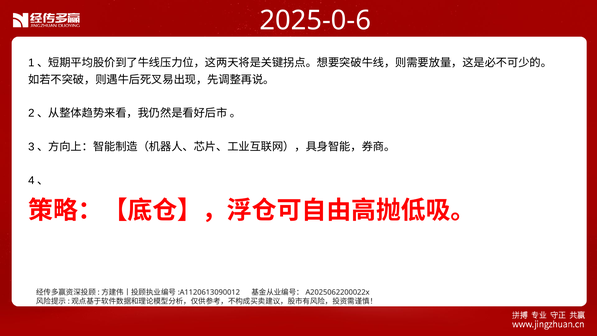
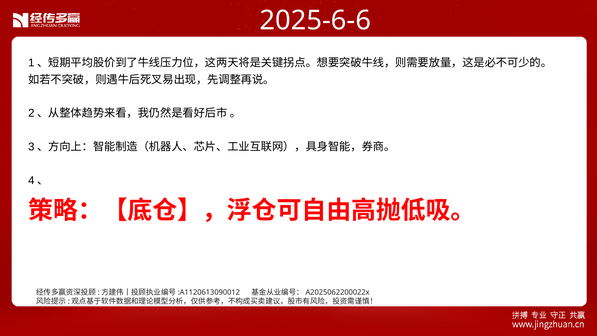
2025-0-6: 2025-0-6 -> 2025-6-6 (315, 21)
